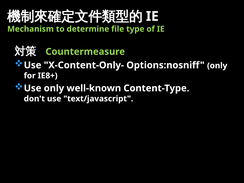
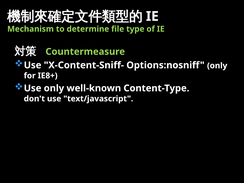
X-Content-Only-: X-Content-Only- -> X-Content-Sniff- (84, 65)
